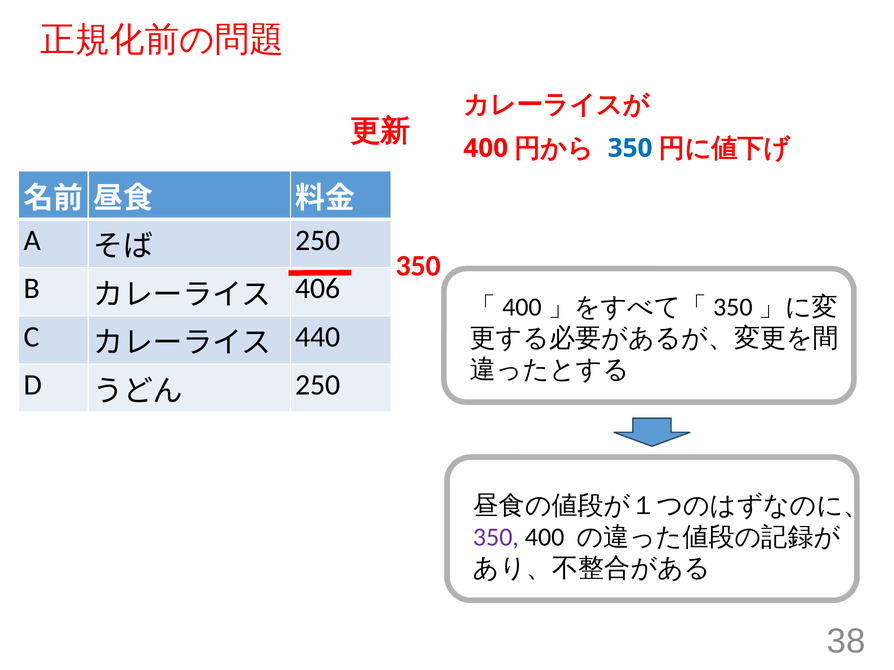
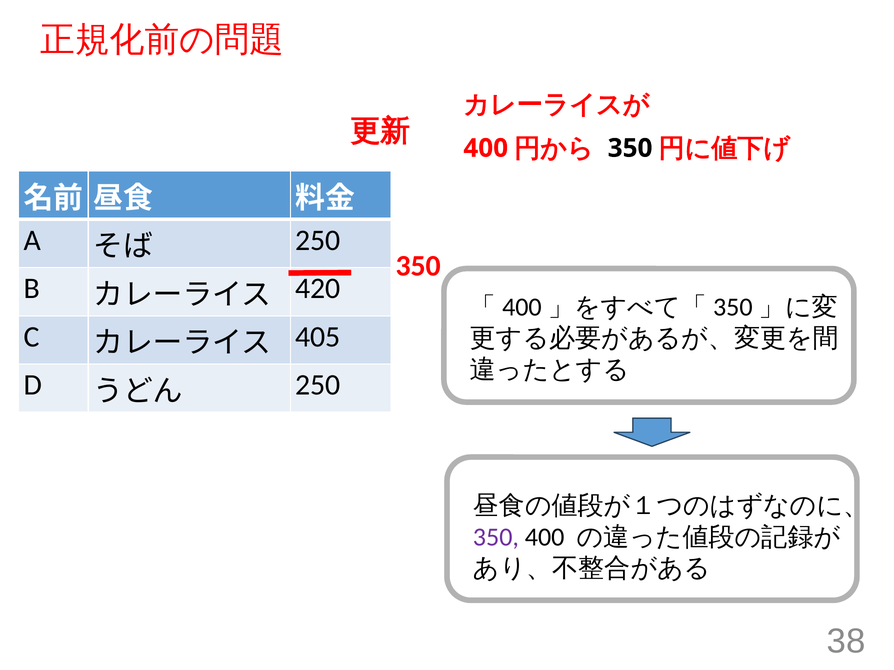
350 colour: blue -> black (630, 148)
406: 406 -> 420 (318, 289)
440: 440 -> 405 (318, 337)
